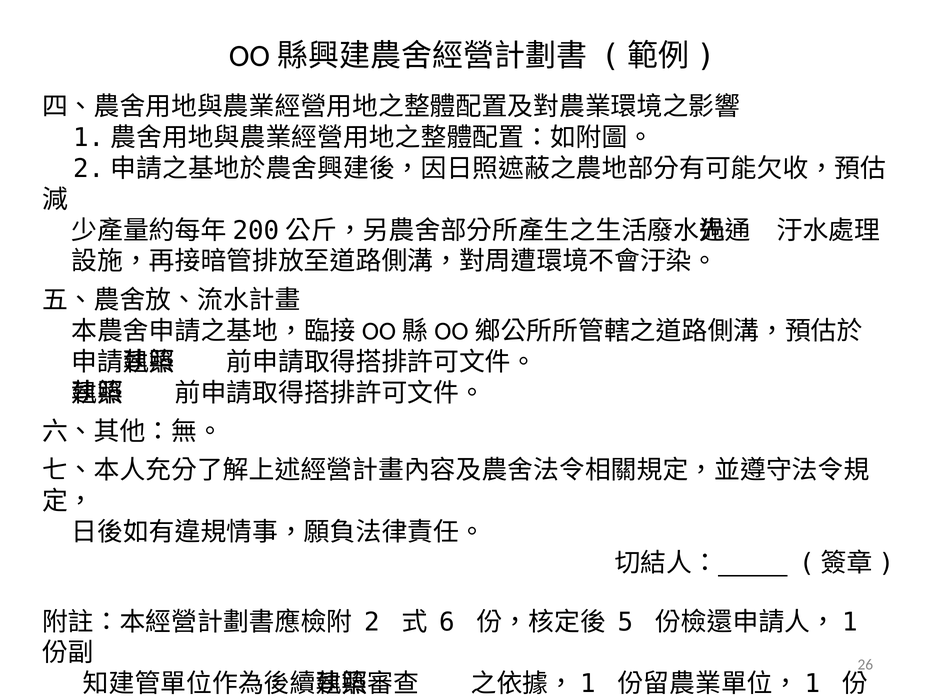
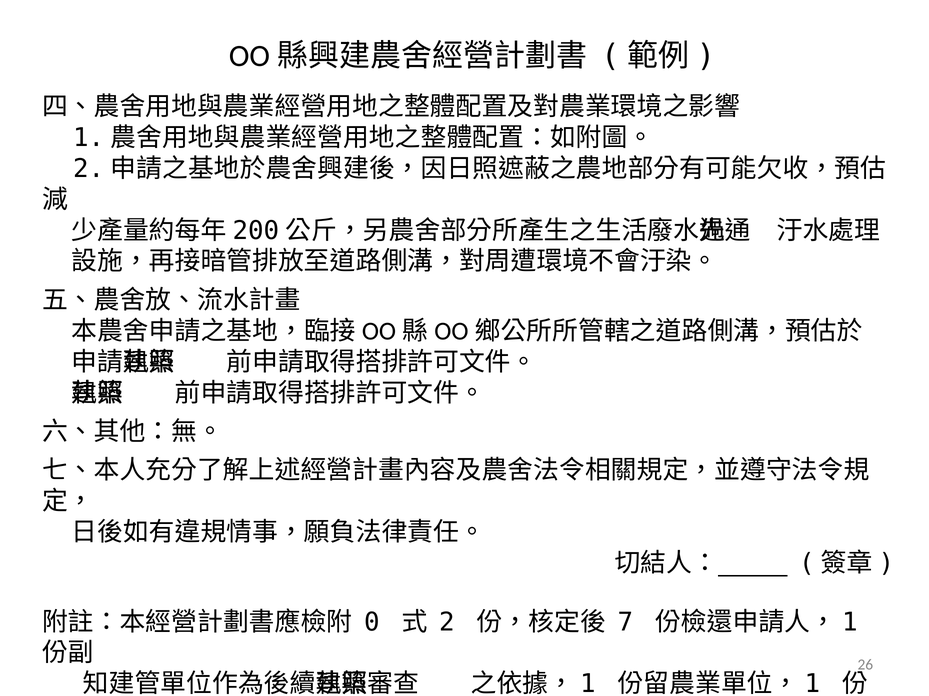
2: 2 -> 0 (372, 623)
6: 6 -> 2 (447, 623)
5: 5 -> 7 (626, 623)
